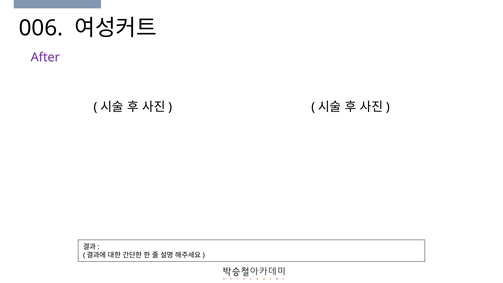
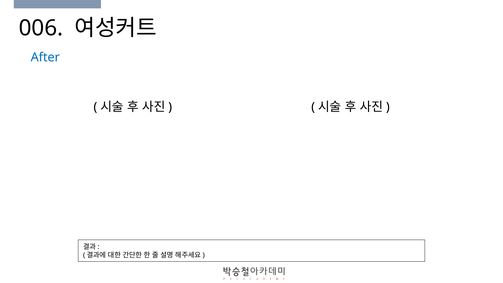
After colour: purple -> blue (45, 57)
